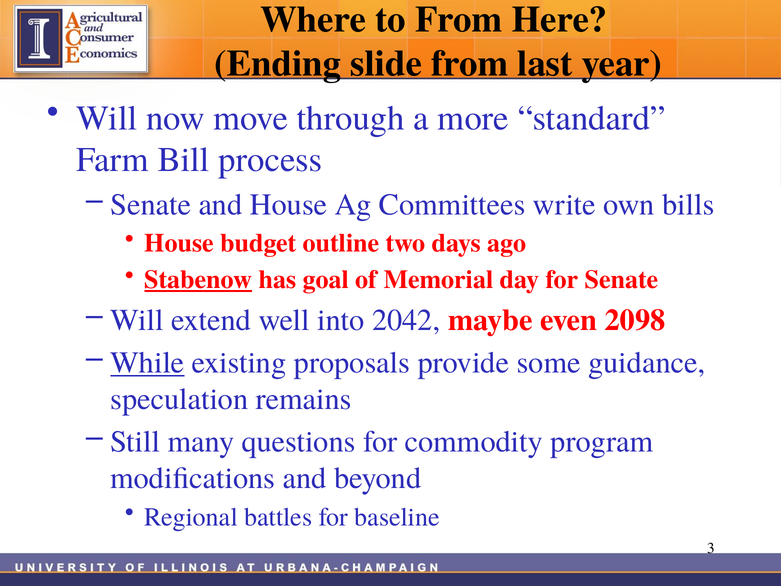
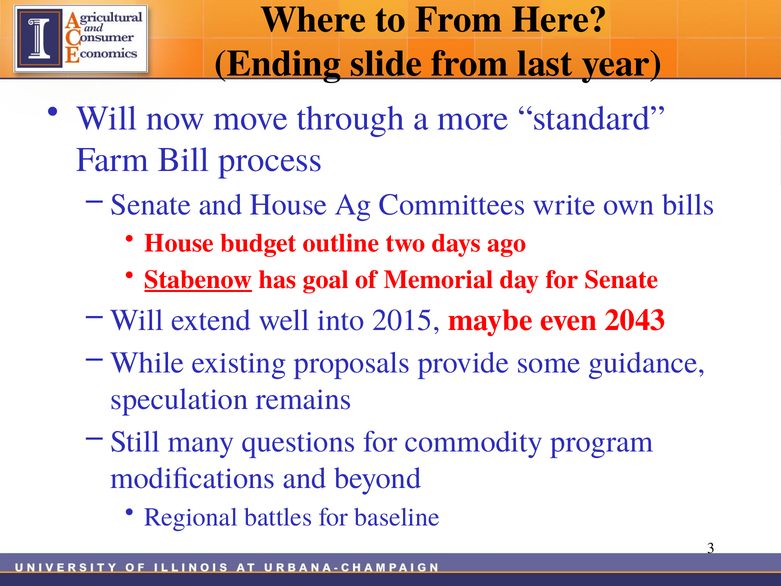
2042: 2042 -> 2015 (406, 320)
2098: 2098 -> 2043 (635, 320)
While underline: present -> none (147, 362)
